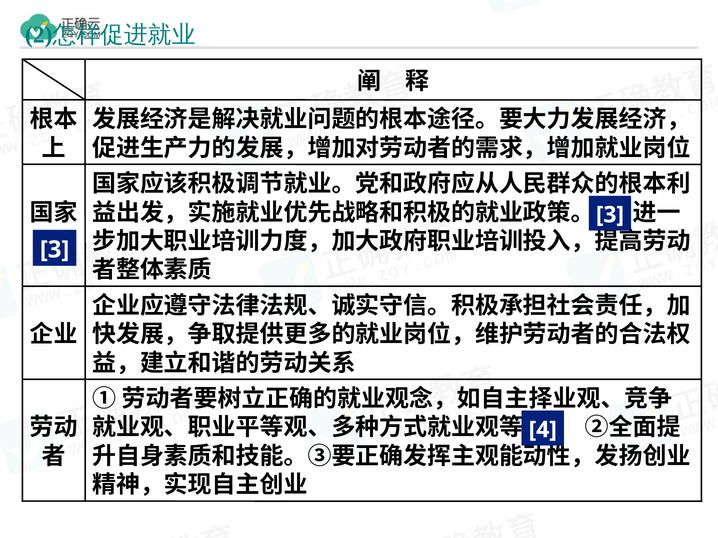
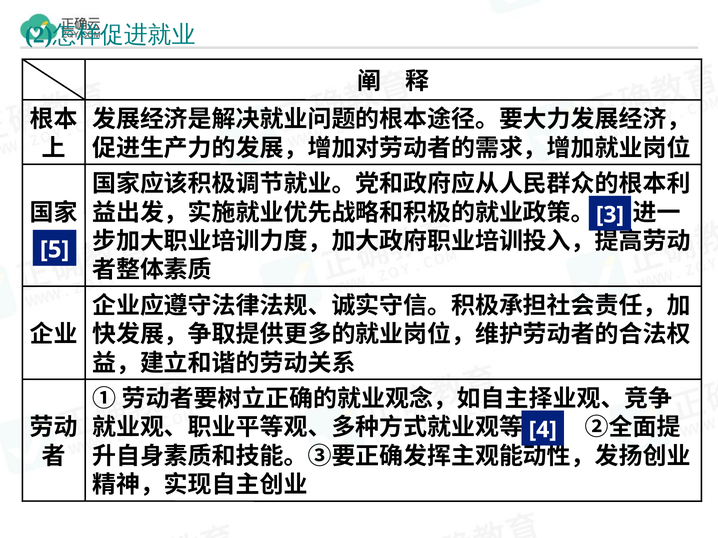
3: 3 -> 5 (55, 250)
